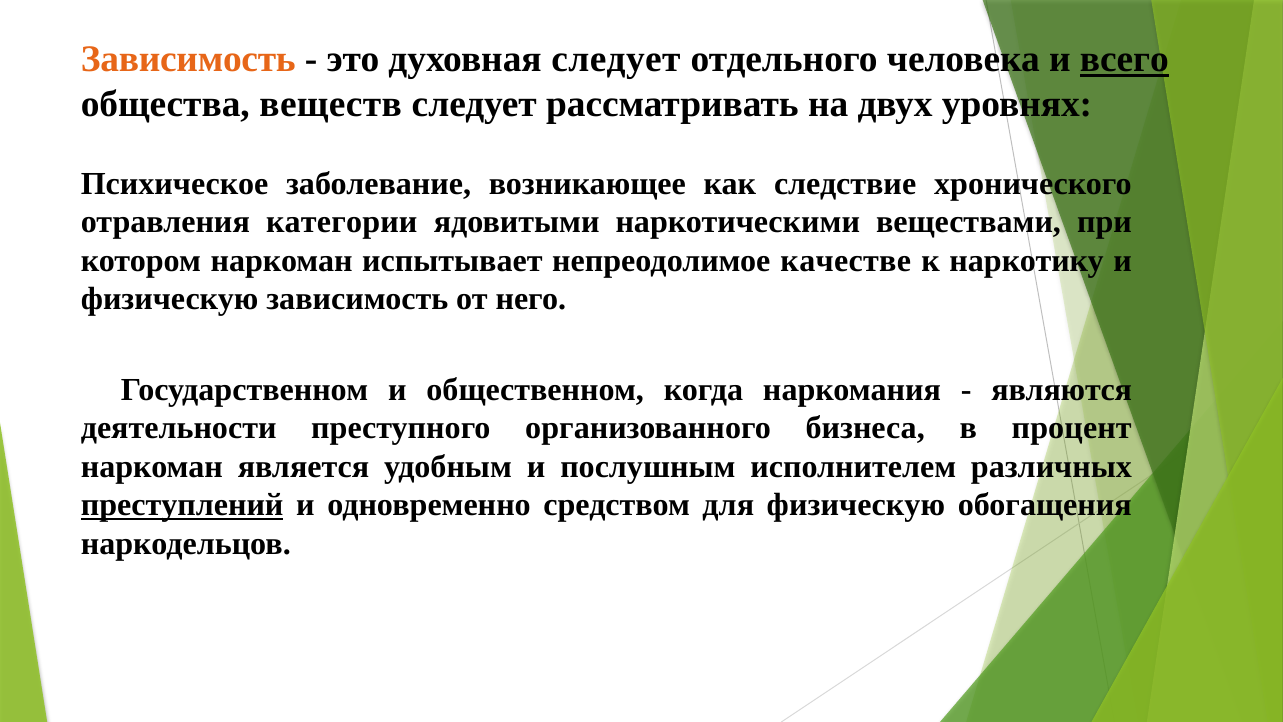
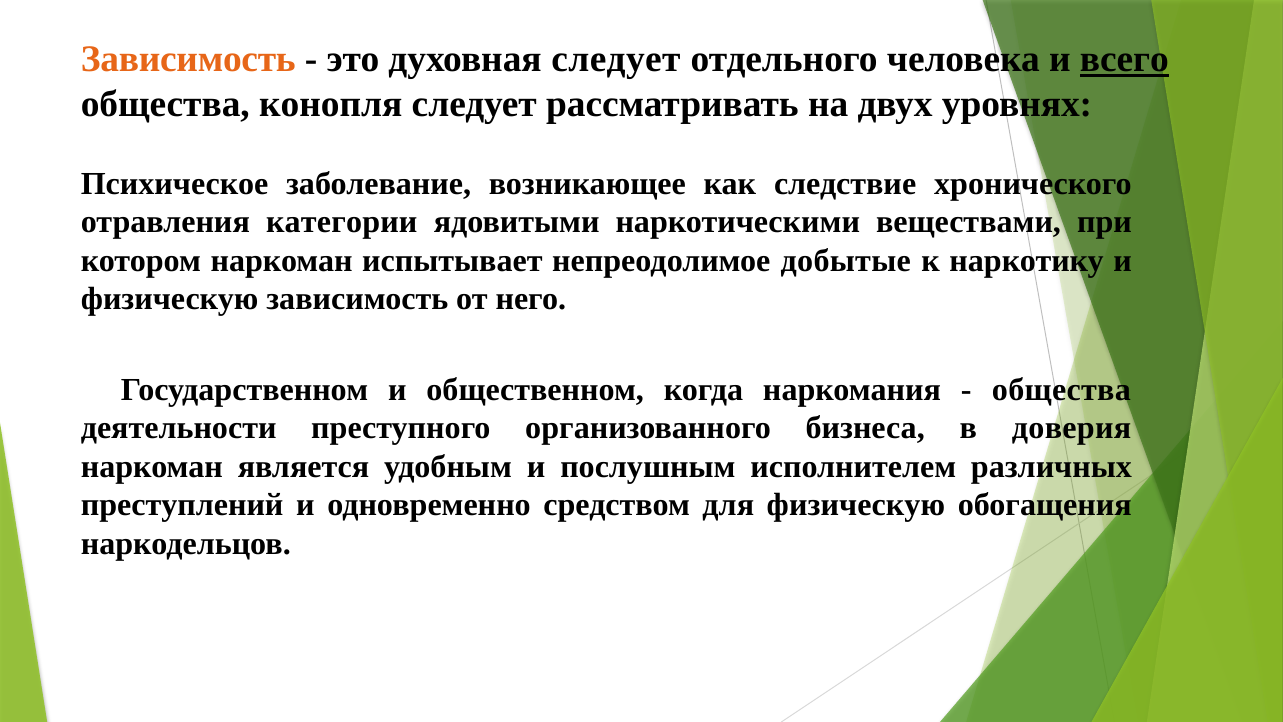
веществ: веществ -> конопля (331, 104)
качестве: качестве -> добытые (846, 261)
являются: являются -> общества (1061, 389)
процент: процент -> доверия (1072, 428)
преступлений underline: present -> none (182, 505)
